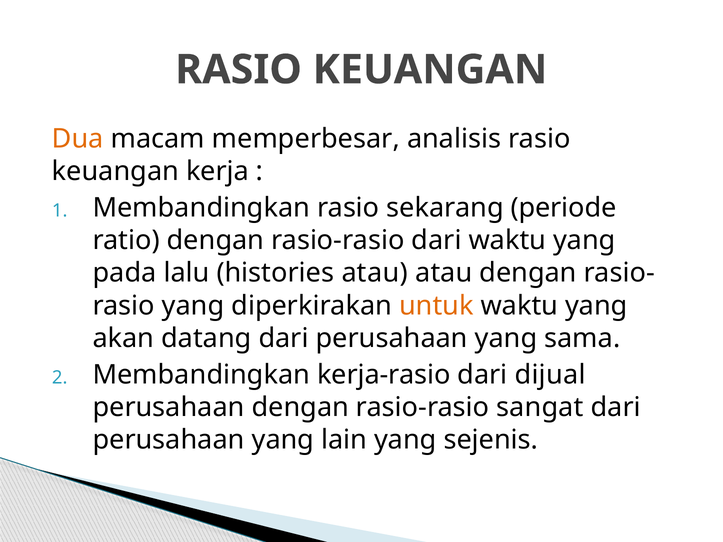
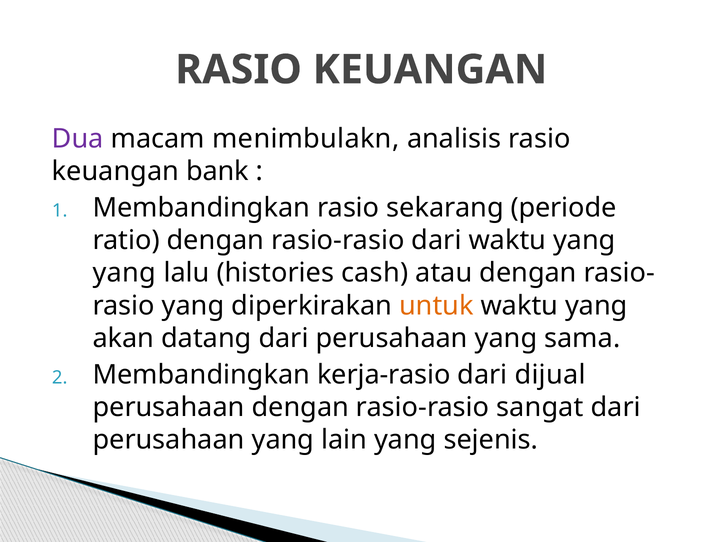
Dua colour: orange -> purple (78, 139)
memperbesar: memperbesar -> menimbulakn (306, 139)
kerja: kerja -> bank (217, 171)
pada: pada -> yang (124, 273)
histories atau: atau -> cash (375, 273)
